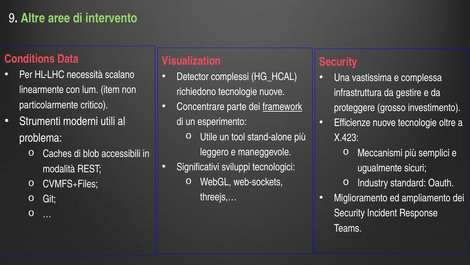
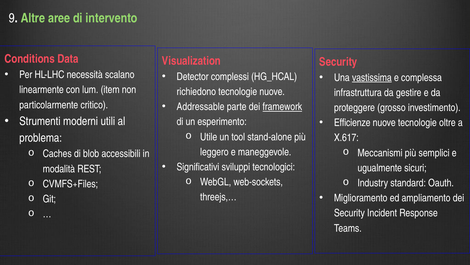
vastissima underline: none -> present (372, 77)
Concentrare: Concentrare -> Addressable (201, 107)
X.423: X.423 -> X.617 (346, 138)
